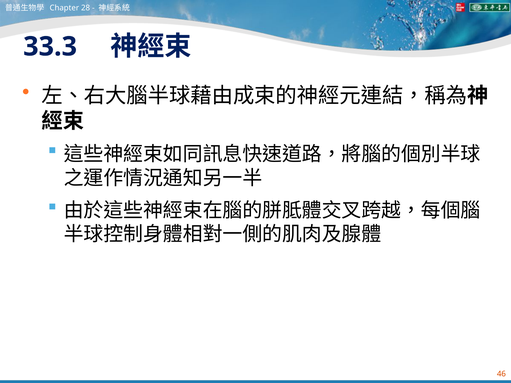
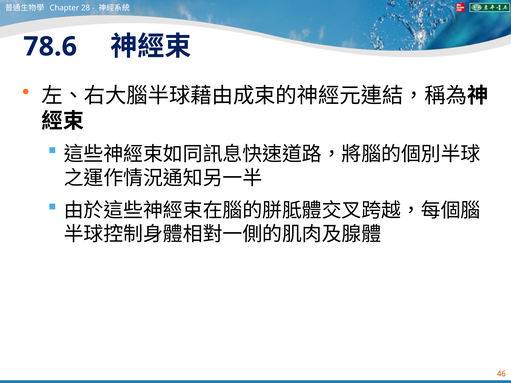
33.3: 33.3 -> 78.6 (50, 47)
